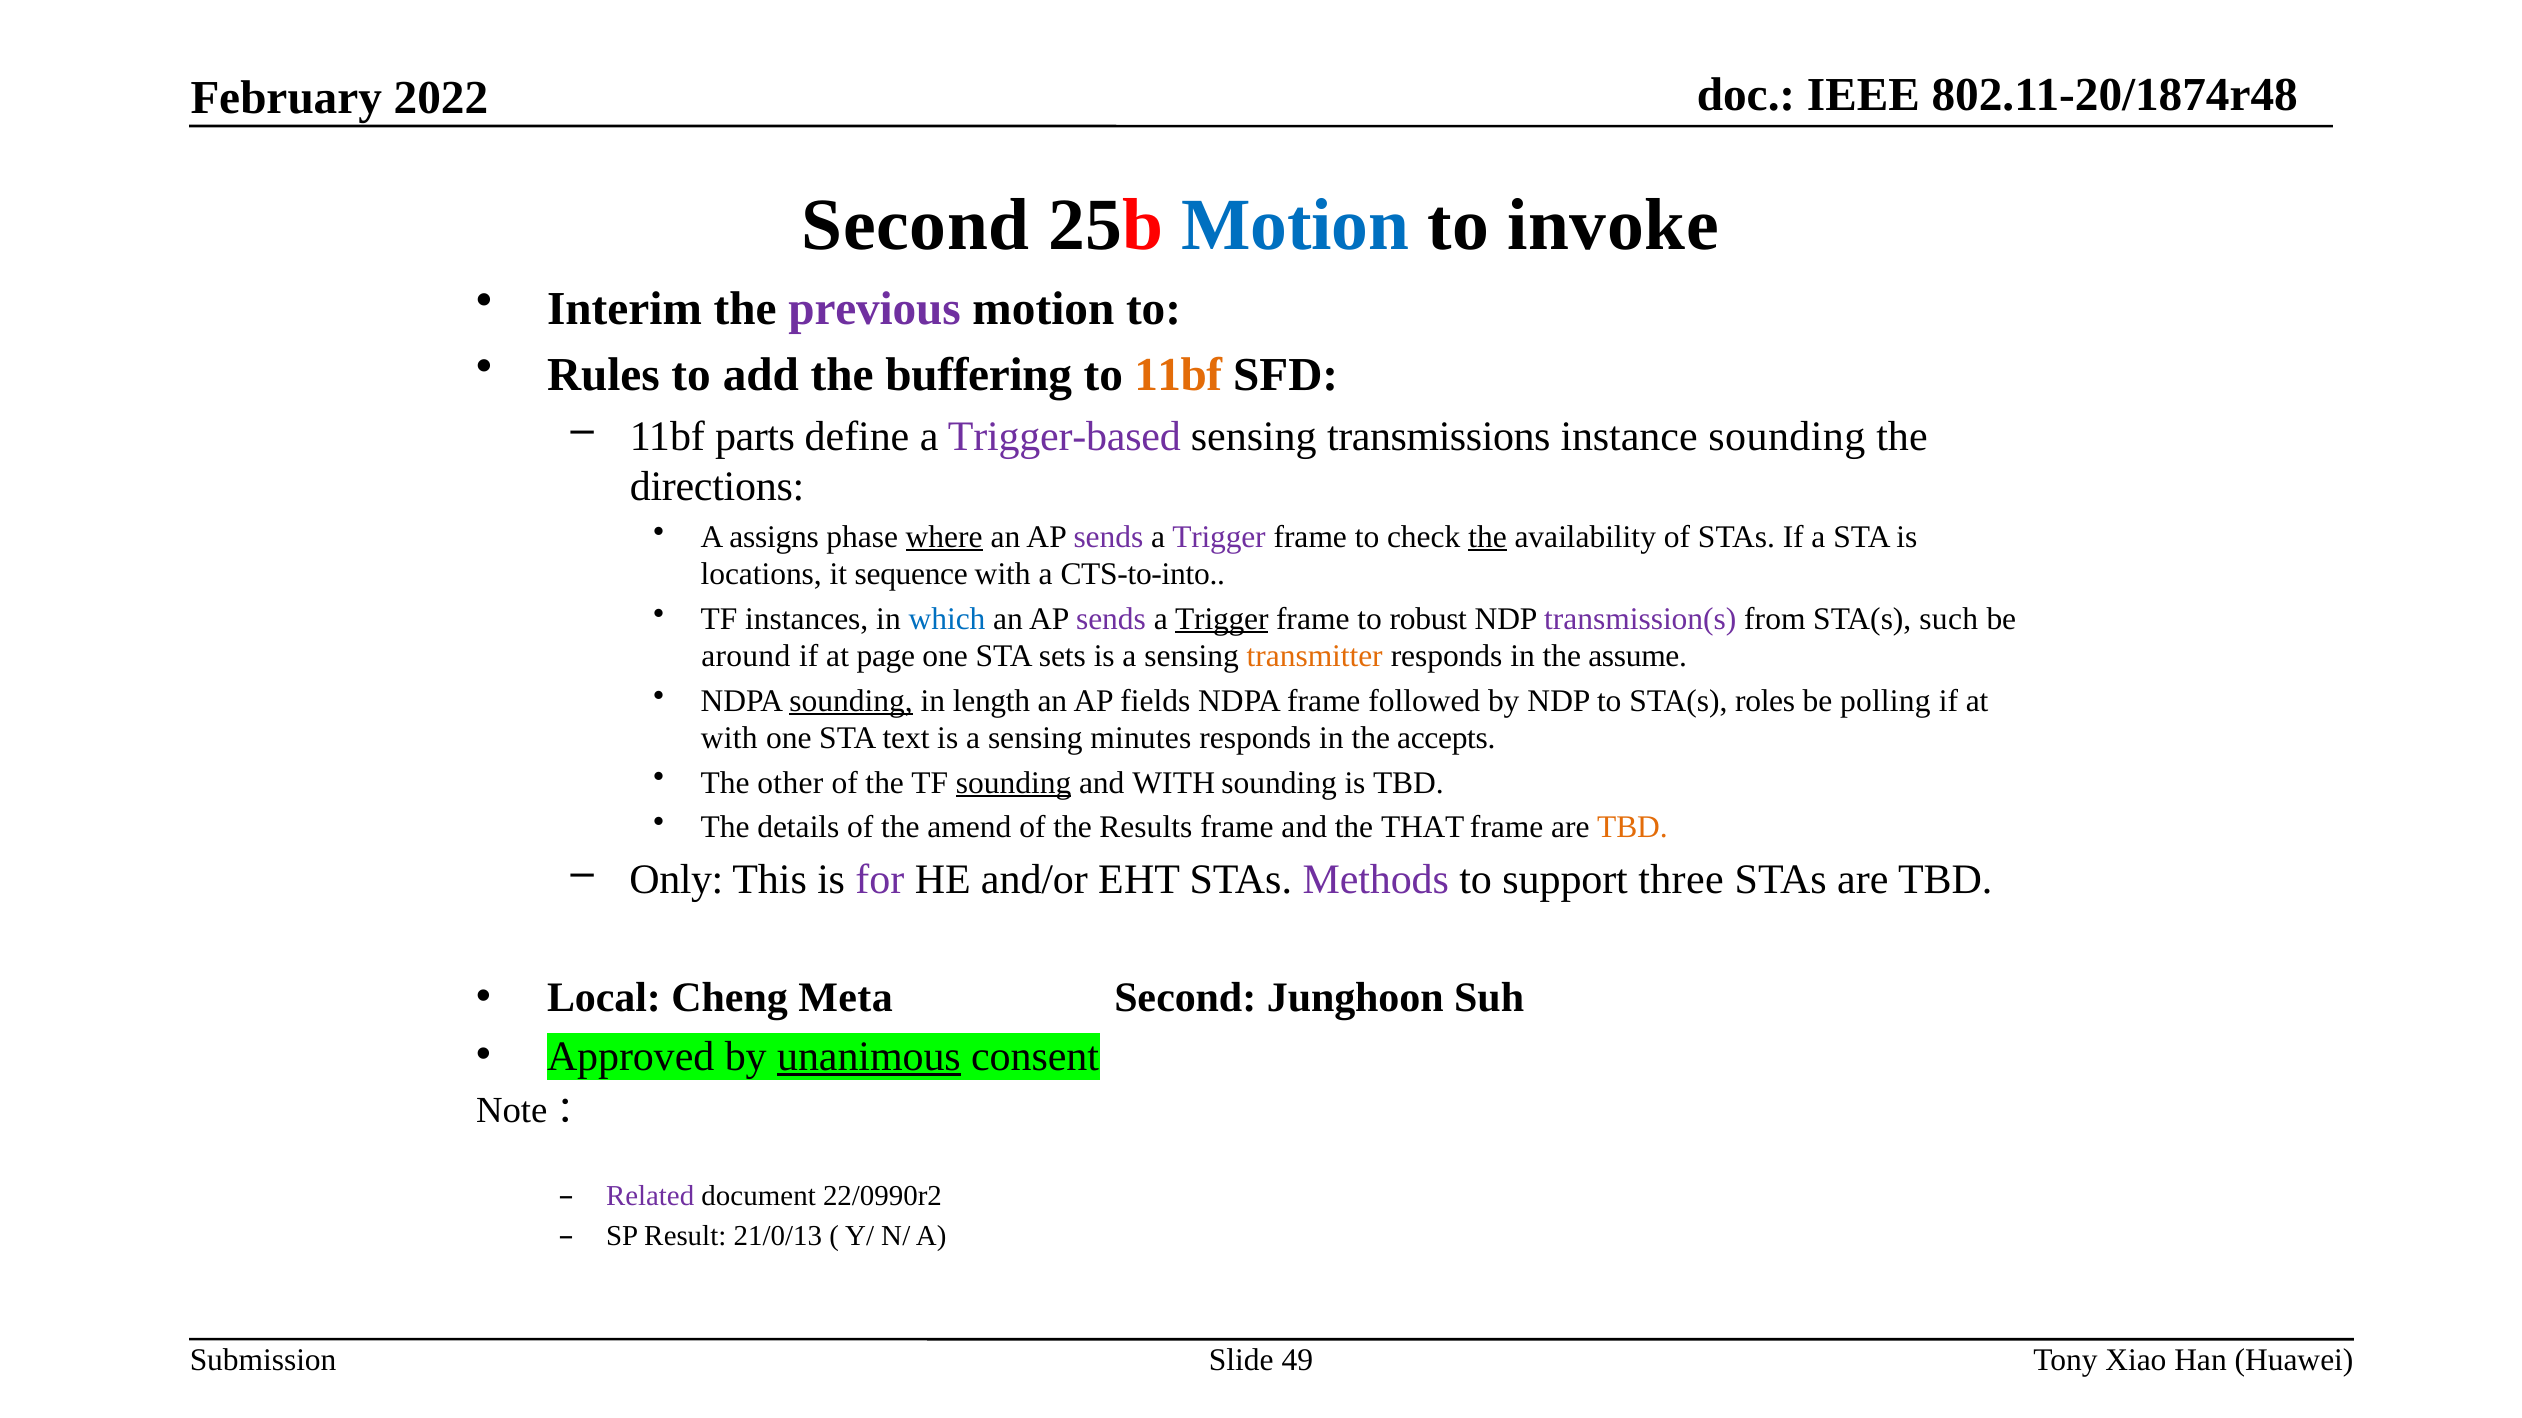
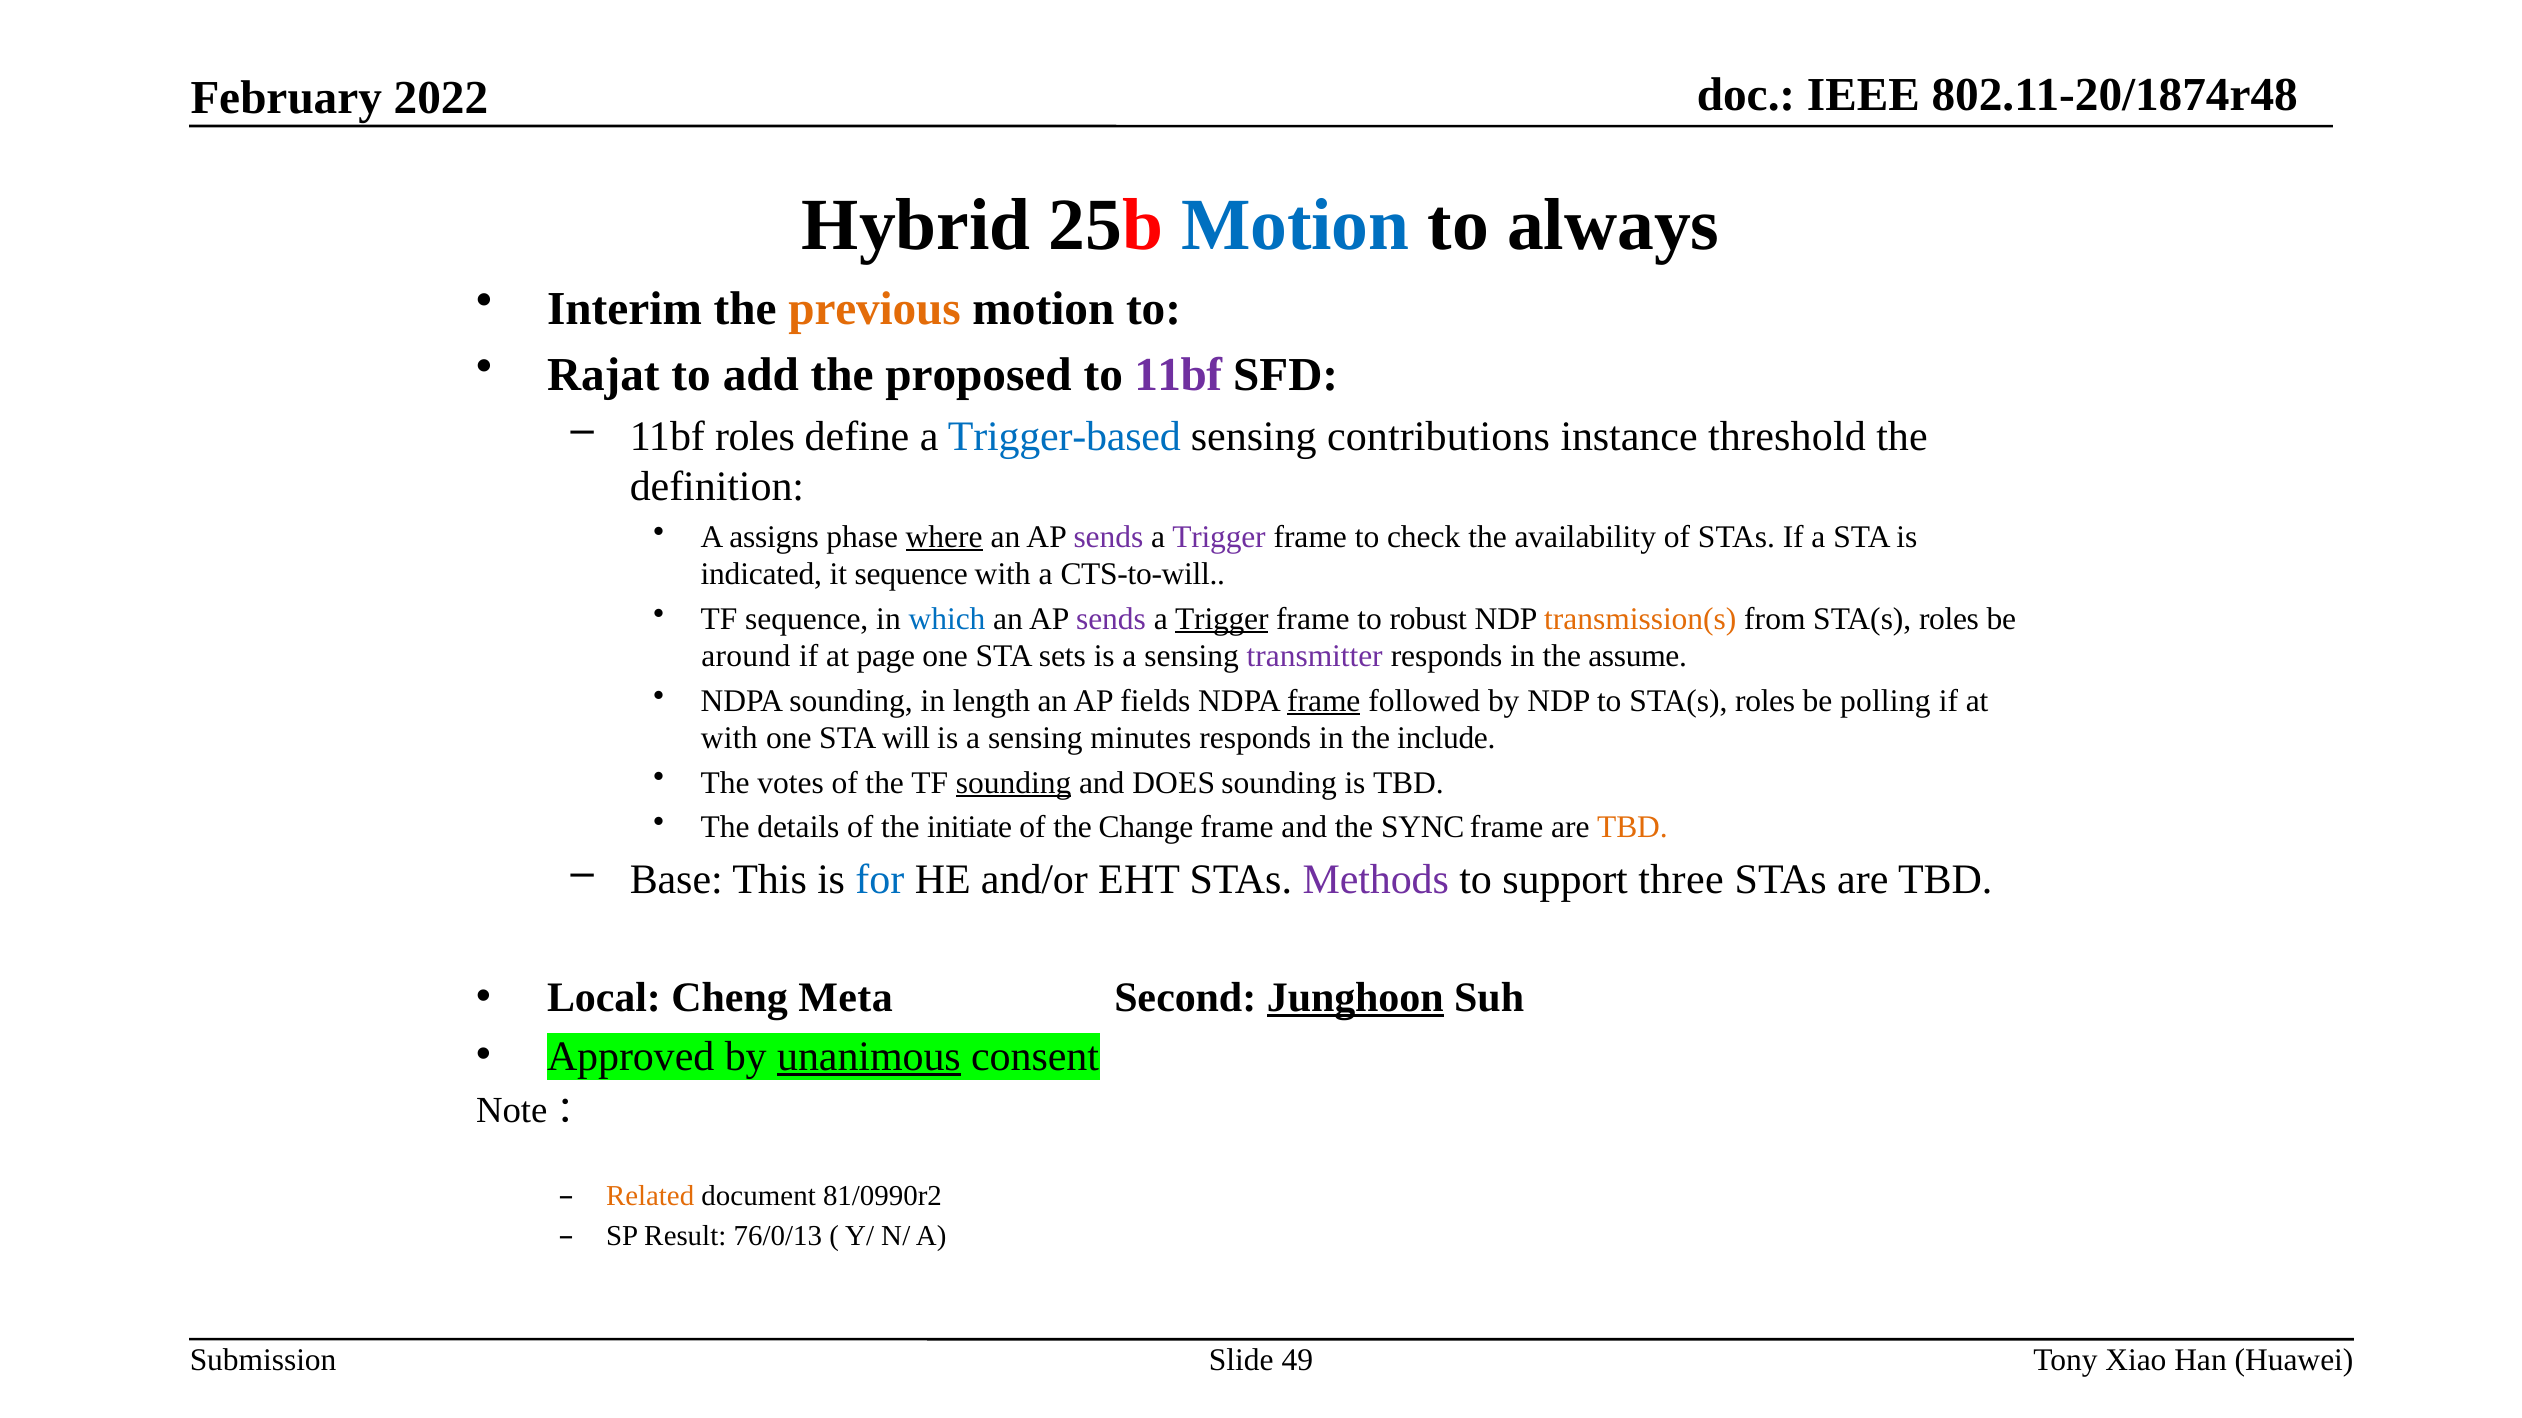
Second: Second -> Hybrid (916, 226)
invoke: invoke -> always (1613, 226)
previous colour: purple -> orange (875, 309)
Rules: Rules -> Rajat (603, 375)
buffering: buffering -> proposed (979, 375)
11bf colour: orange -> purple (1178, 375)
11bf parts: parts -> roles (755, 437)
Trigger-based colour: purple -> blue (1064, 437)
transmissions: transmissions -> contributions (1439, 437)
instance sounding: sounding -> threshold (1787, 437)
directions: directions -> definition (717, 487)
the underline: present -> none (1488, 537)
locations: locations -> indicated (761, 575)
CTS-to-into: CTS-to-into -> CTS-to-will (1143, 575)
TF instances: instances -> sequence (807, 619)
transmission(s colour: purple -> orange (1640, 619)
from STA(s such: such -> roles (1949, 619)
transmitter colour: orange -> purple (1315, 657)
sounding underline: present -> none (851, 701)
frame underline: none -> present (1324, 701)
text: text -> will (906, 739)
accepts: accepts -> include (1446, 739)
other: other -> votes (791, 783)
and WITH: WITH -> DOES (1174, 783)
amend: amend -> initiate (970, 827)
Results: Results -> Change (1146, 827)
THAT: THAT -> SYNC (1423, 827)
Only: Only -> Base (676, 880)
for colour: purple -> blue (880, 880)
Junghoon underline: none -> present (1355, 998)
Related colour: purple -> orange (650, 1196)
22/0990r2: 22/0990r2 -> 81/0990r2 (882, 1196)
21/0/13: 21/0/13 -> 76/0/13 (778, 1237)
